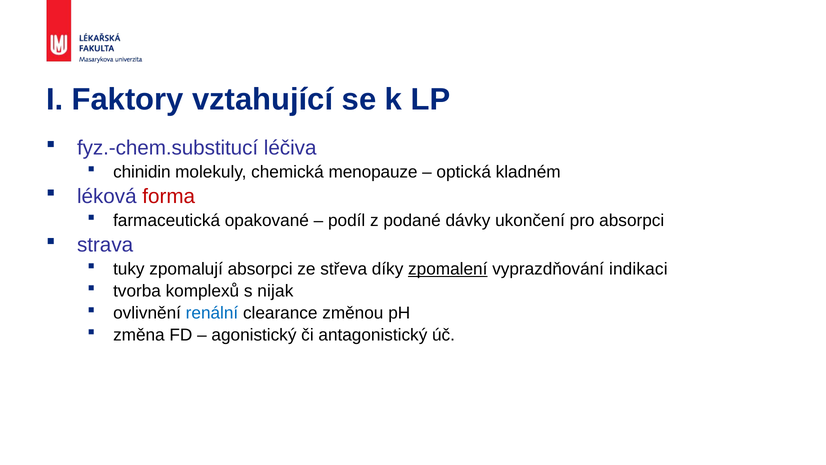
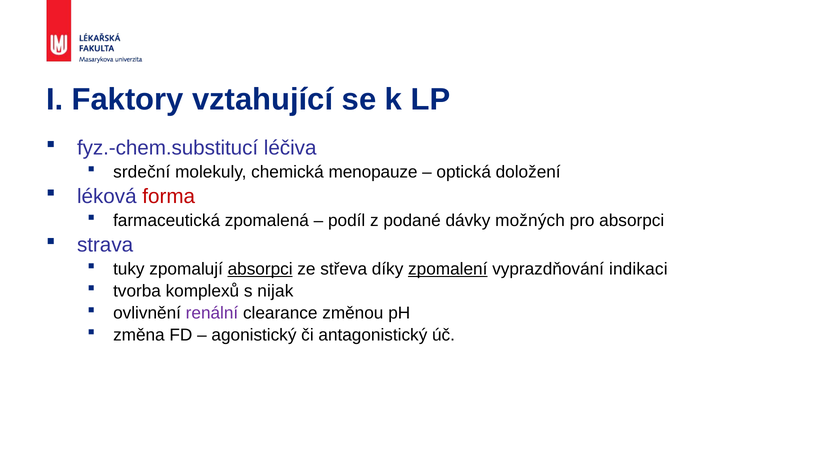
chinidin: chinidin -> srdeční (142, 172)
kladném: kladném -> doložení (528, 172)
opakované: opakované -> zpomalená (267, 220)
ukončení: ukončení -> možných (530, 220)
absorpci underline: none -> present (260, 269)
renální colour: blue -> purple (212, 313)
